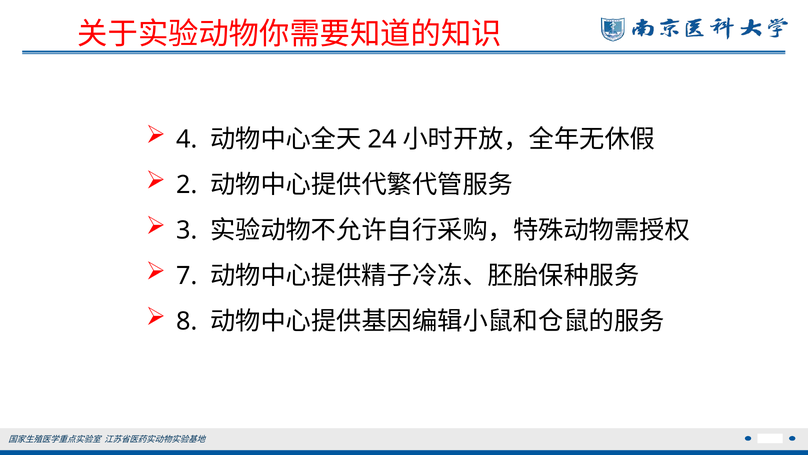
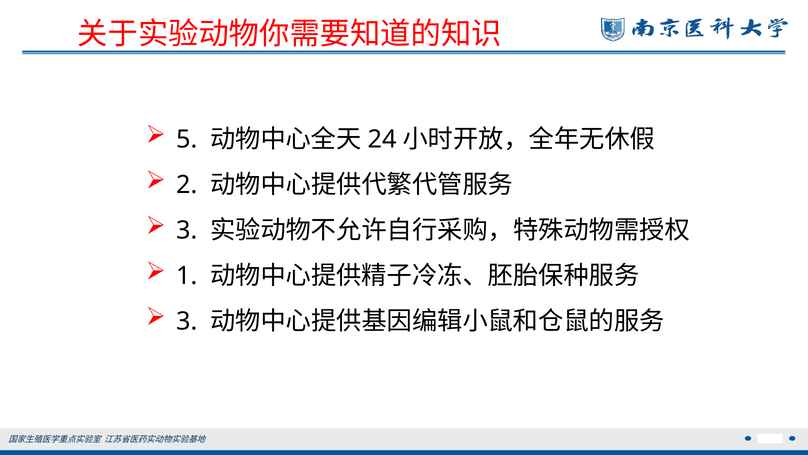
4: 4 -> 5 (187, 139)
7: 7 -> 1 (187, 275)
8: 8 -> 3 (187, 321)
